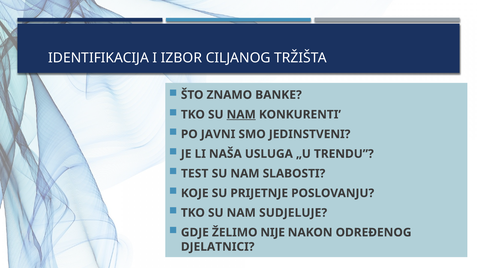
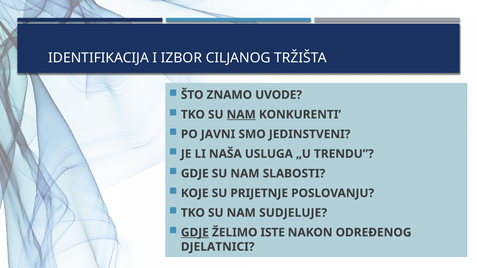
BANKE: BANKE -> UVODE (279, 95)
TEST: TEST -> GDJE (195, 174)
GDJE underline: none -> present (195, 233)
NIJE: NIJE -> ISTE (273, 233)
